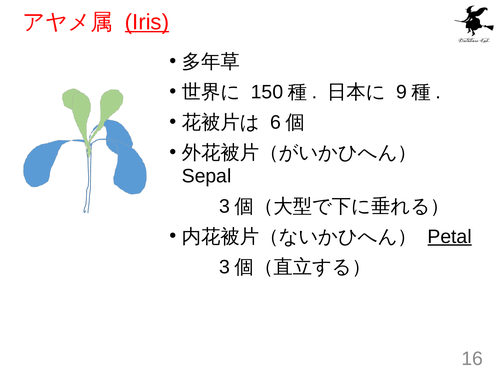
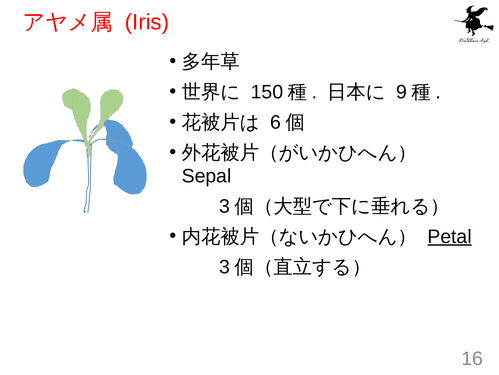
Iris underline: present -> none (147, 22)
